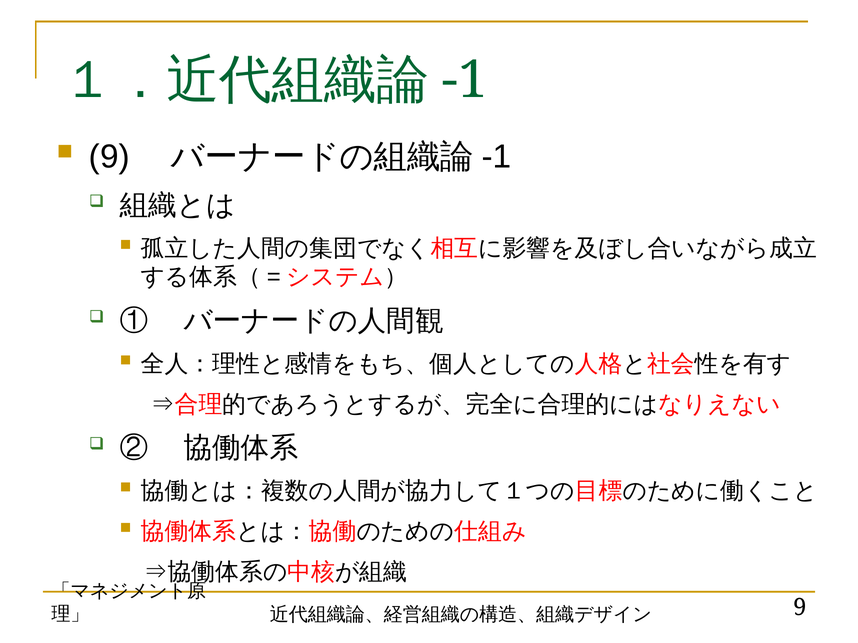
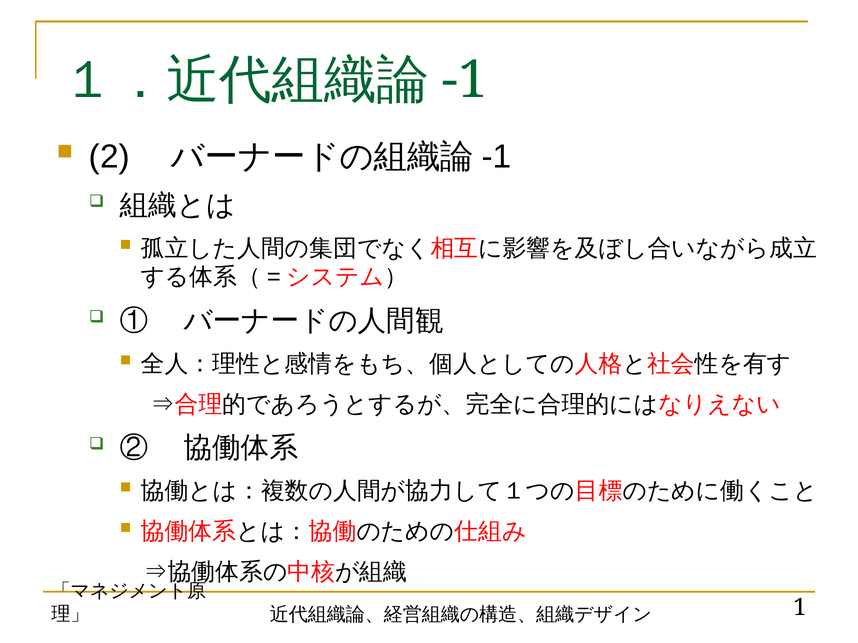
9: 9 -> 2 (109, 157)
9: 9 -> 1 (800, 608)
